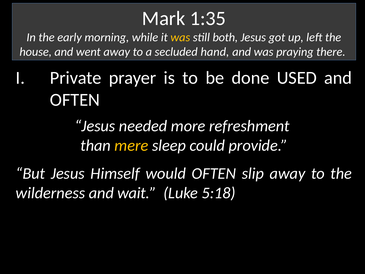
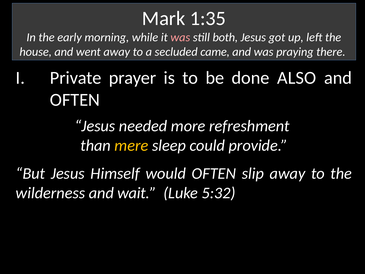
was colour: yellow -> pink (180, 37)
hand: hand -> came (215, 52)
USED: USED -> ALSO (297, 78)
5:18: 5:18 -> 5:32 (219, 193)
